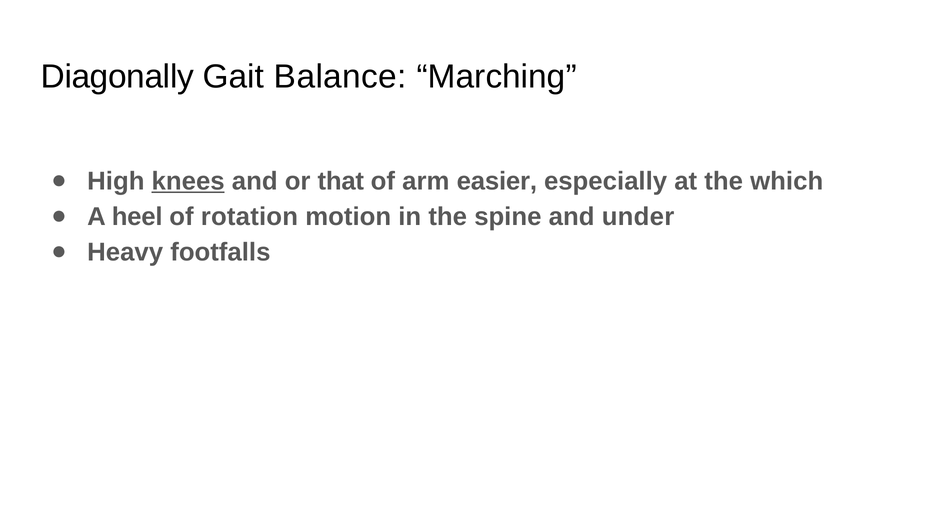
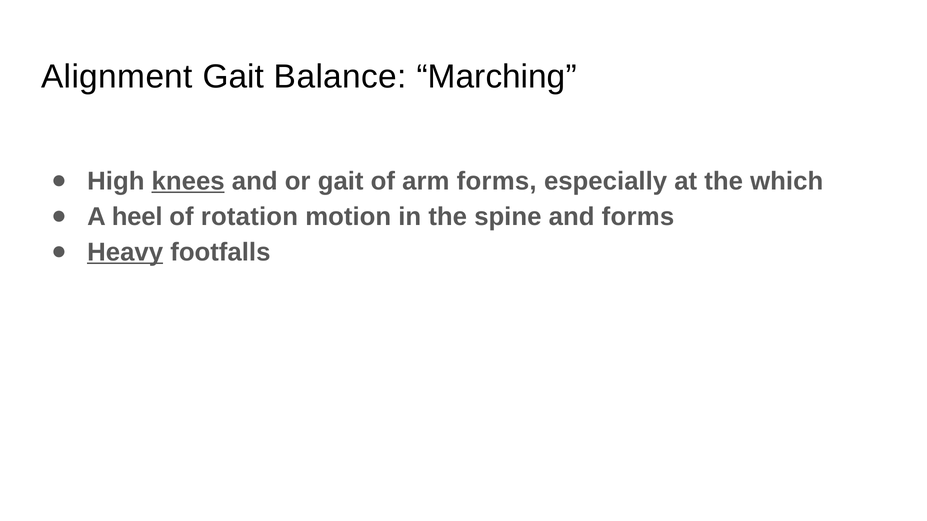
Diagonally: Diagonally -> Alignment (117, 77)
or that: that -> gait (341, 181)
arm easier: easier -> forms (497, 181)
and under: under -> forms (638, 217)
Heavy underline: none -> present (125, 253)
